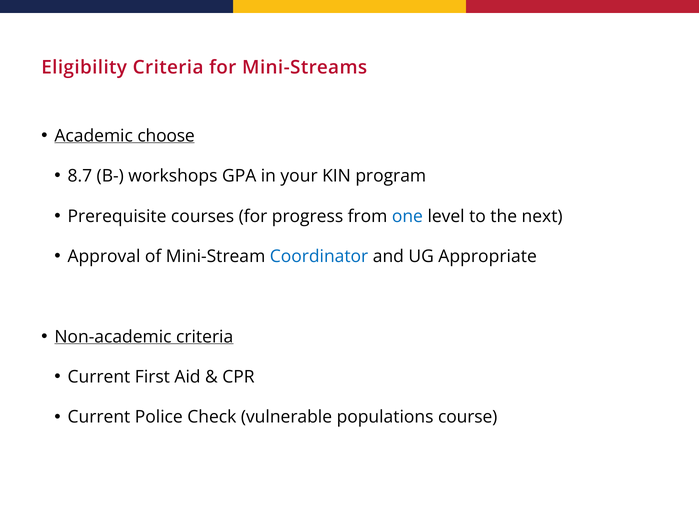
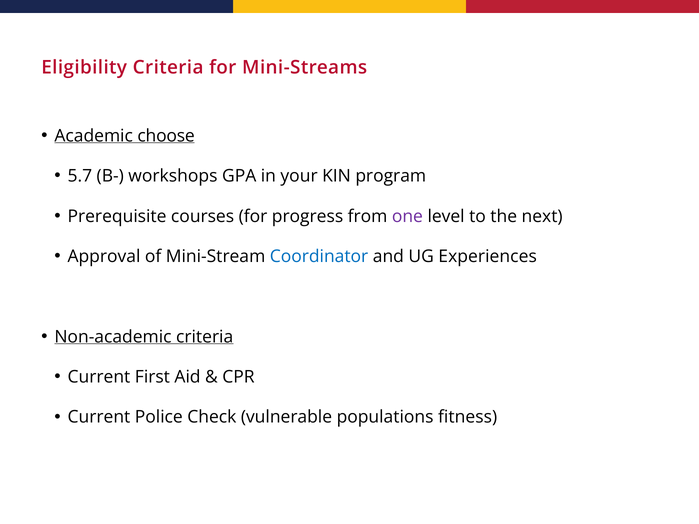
8.7: 8.7 -> 5.7 (80, 176)
one colour: blue -> purple (407, 216)
Appropriate: Appropriate -> Experiences (488, 257)
course: course -> fitness (468, 417)
